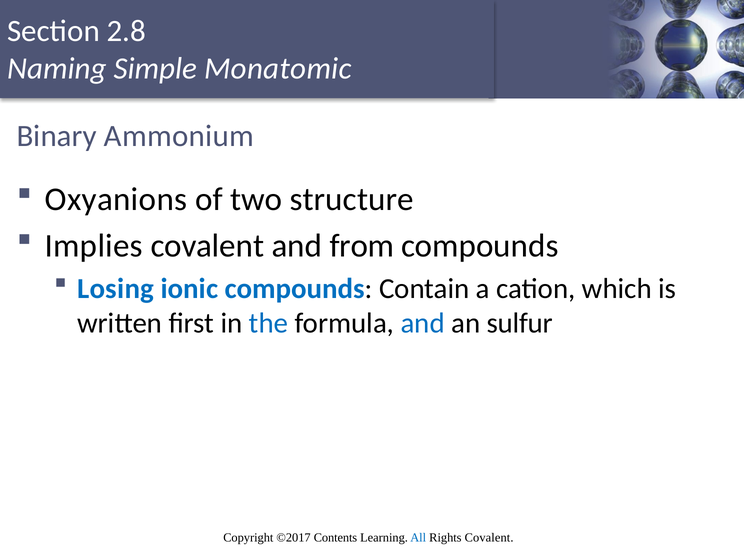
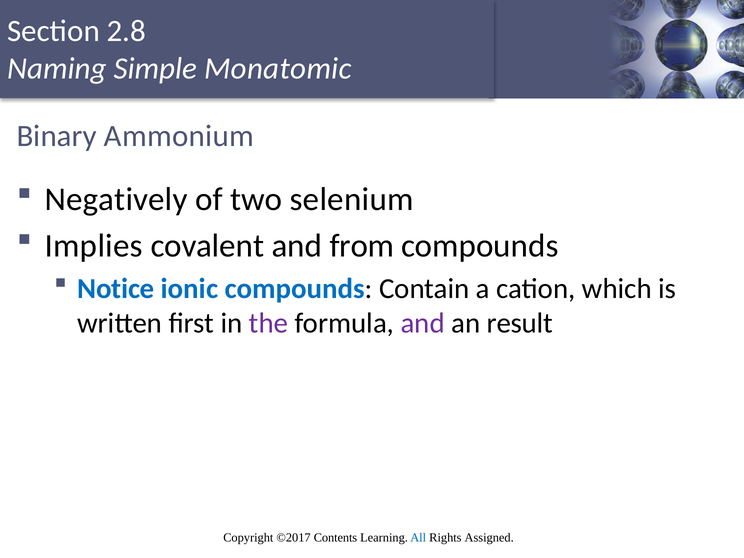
Oxyanions: Oxyanions -> Negatively (116, 199)
structure: structure -> selenium (352, 199)
Losing: Losing -> Notice (116, 289)
the colour: blue -> purple (268, 323)
and colour: blue -> purple (423, 323)
sulfur: sulfur -> result (520, 323)
Rights Covalent: Covalent -> Assigned (489, 538)
